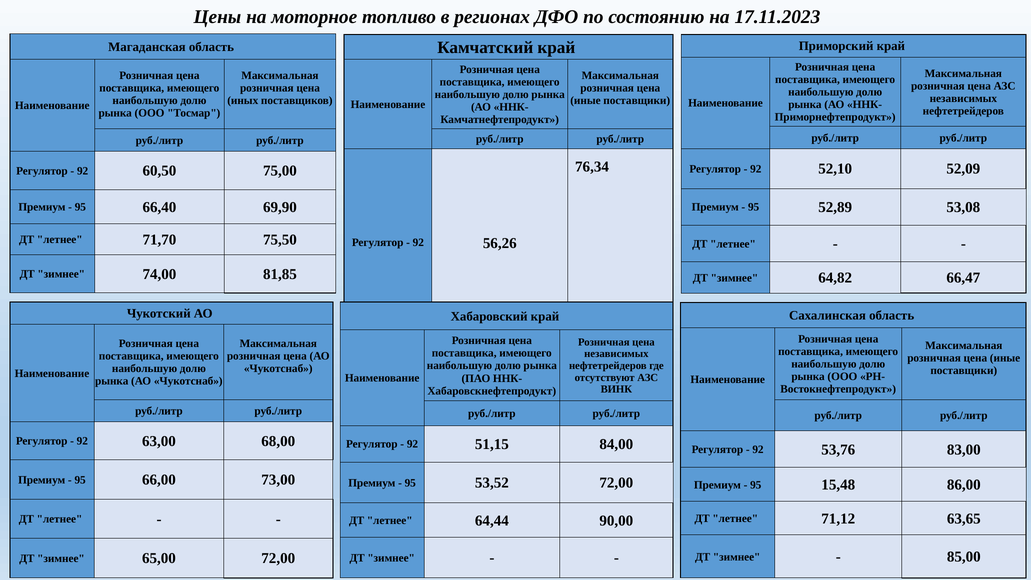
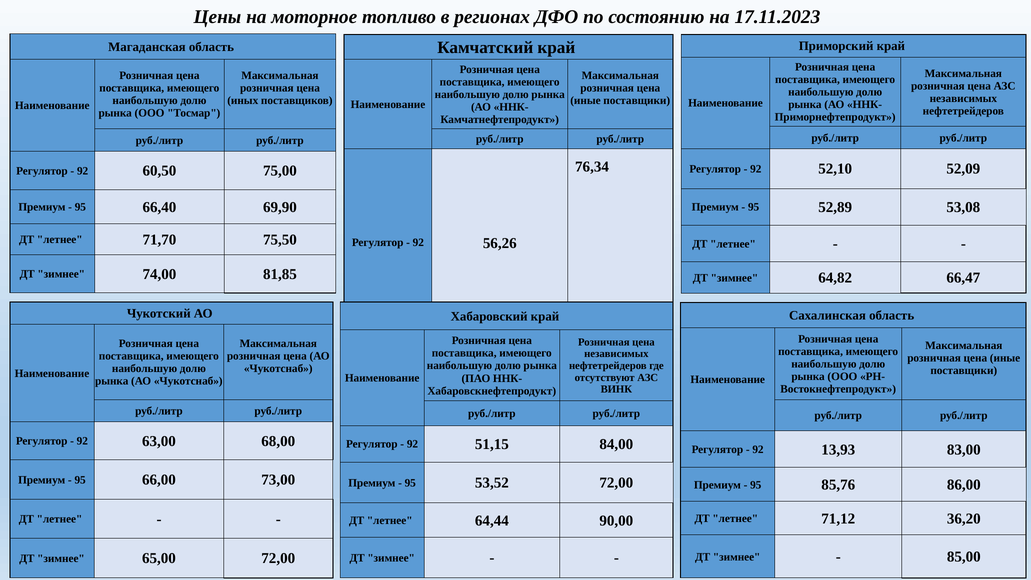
53,76: 53,76 -> 13,93 (838, 450)
15,48: 15,48 -> 85,76 (838, 485)
63,65: 63,65 -> 36,20 (964, 519)
